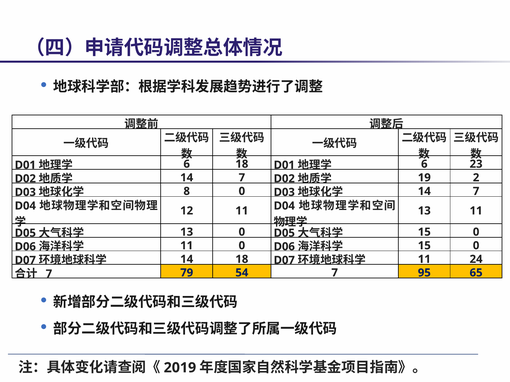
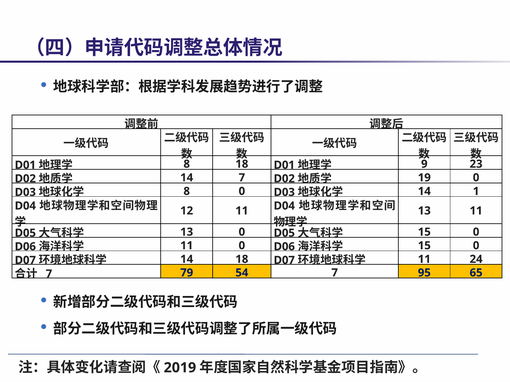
6: 6 -> 8 (187, 164)
6: 6 -> 9 (424, 164)
19 2: 2 -> 0 (476, 178)
7: 7 -> 1 (476, 191)
